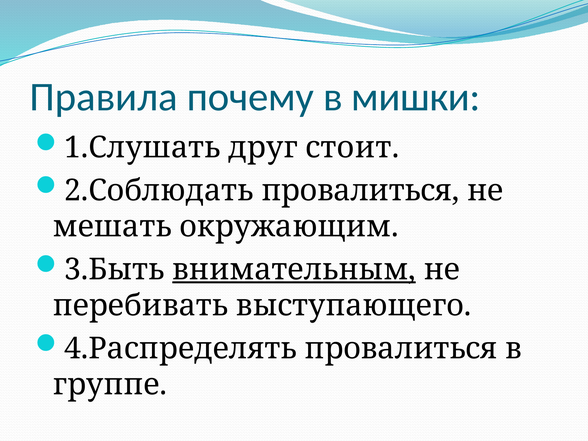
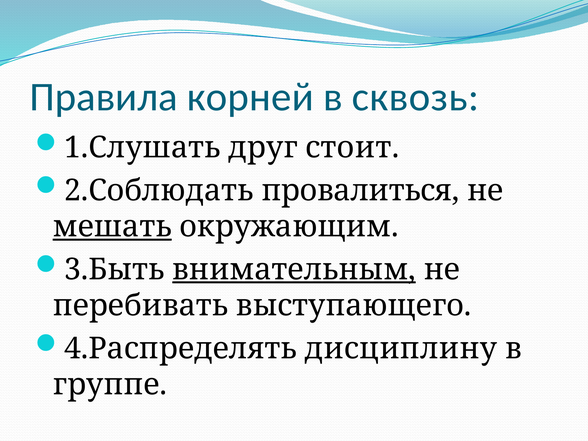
почему: почему -> корней (250, 97)
мишки: мишки -> сквозь (415, 97)
мешать underline: none -> present (112, 227)
4.Распределять провалиться: провалиться -> дисциплину (401, 348)
